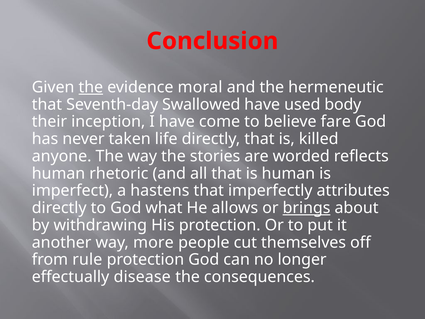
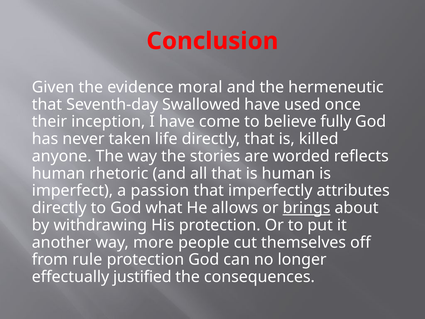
the underline: present -> none (91, 87)
body: body -> once (343, 104)
fare: fare -> fully (336, 122)
hastens: hastens -> passion (160, 191)
disease: disease -> justified (142, 277)
